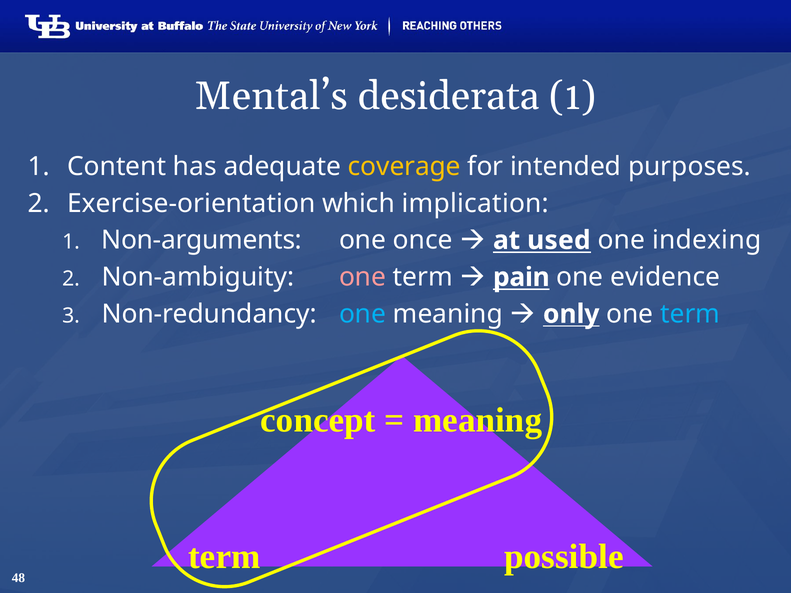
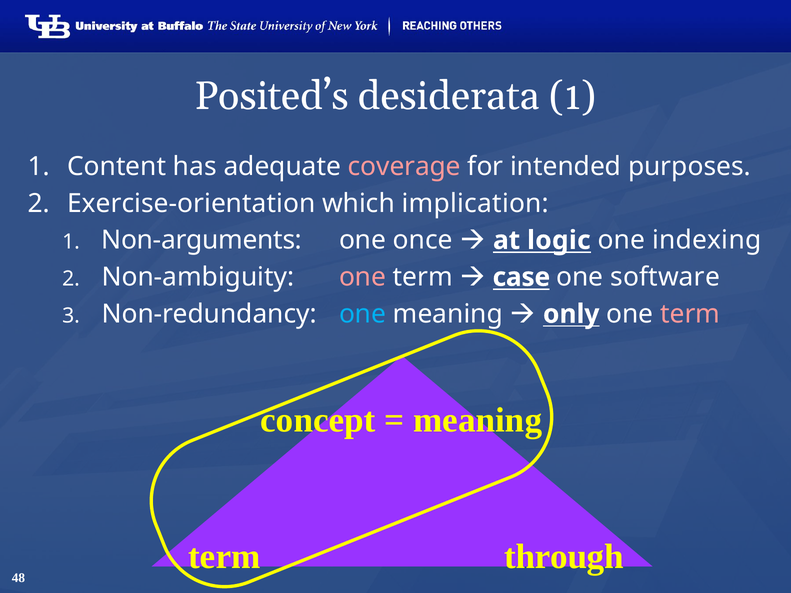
Mental’s: Mental’s -> Posited’s (272, 96)
coverage colour: yellow -> pink (404, 167)
used: used -> logic (559, 240)
pain: pain -> case (521, 277)
evidence: evidence -> software (665, 277)
term colour: light blue -> pink (690, 314)
possible: possible -> through (564, 557)
